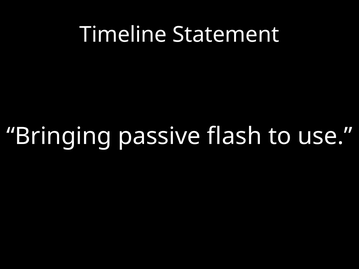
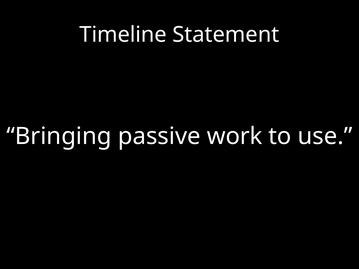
flash: flash -> work (235, 136)
